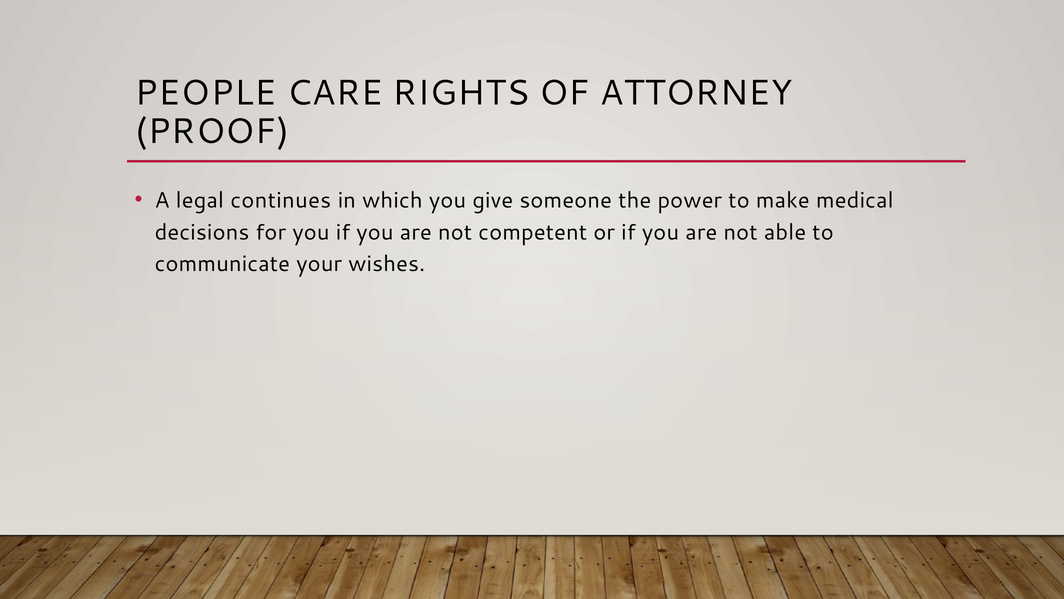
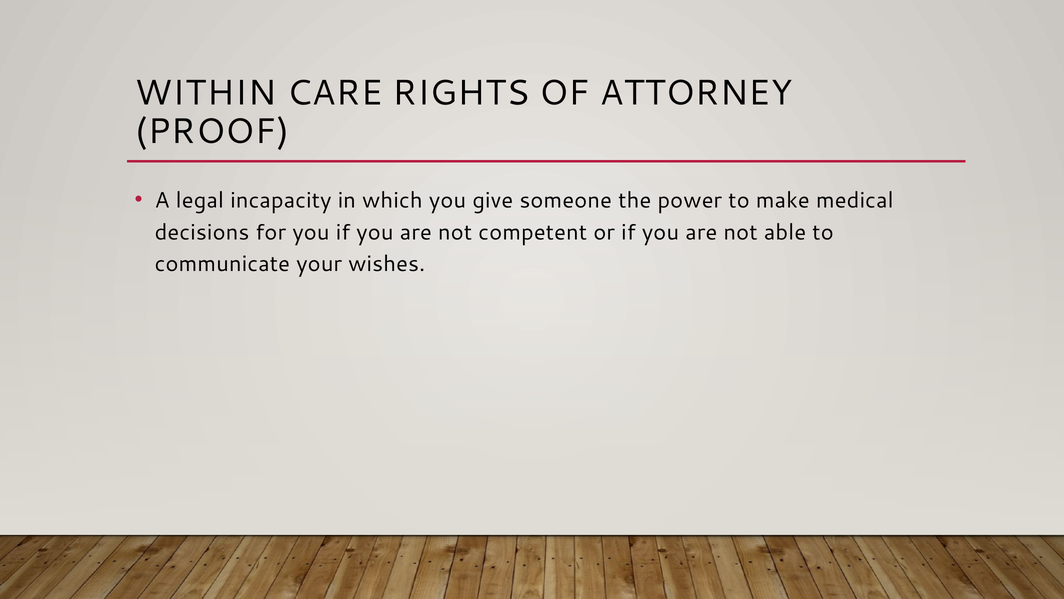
PEOPLE: PEOPLE -> WITHIN (206, 93)
continues: continues -> incapacity (281, 200)
